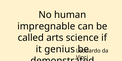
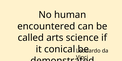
impregnable: impregnable -> encountered (46, 26)
genius: genius -> conical (60, 49)
